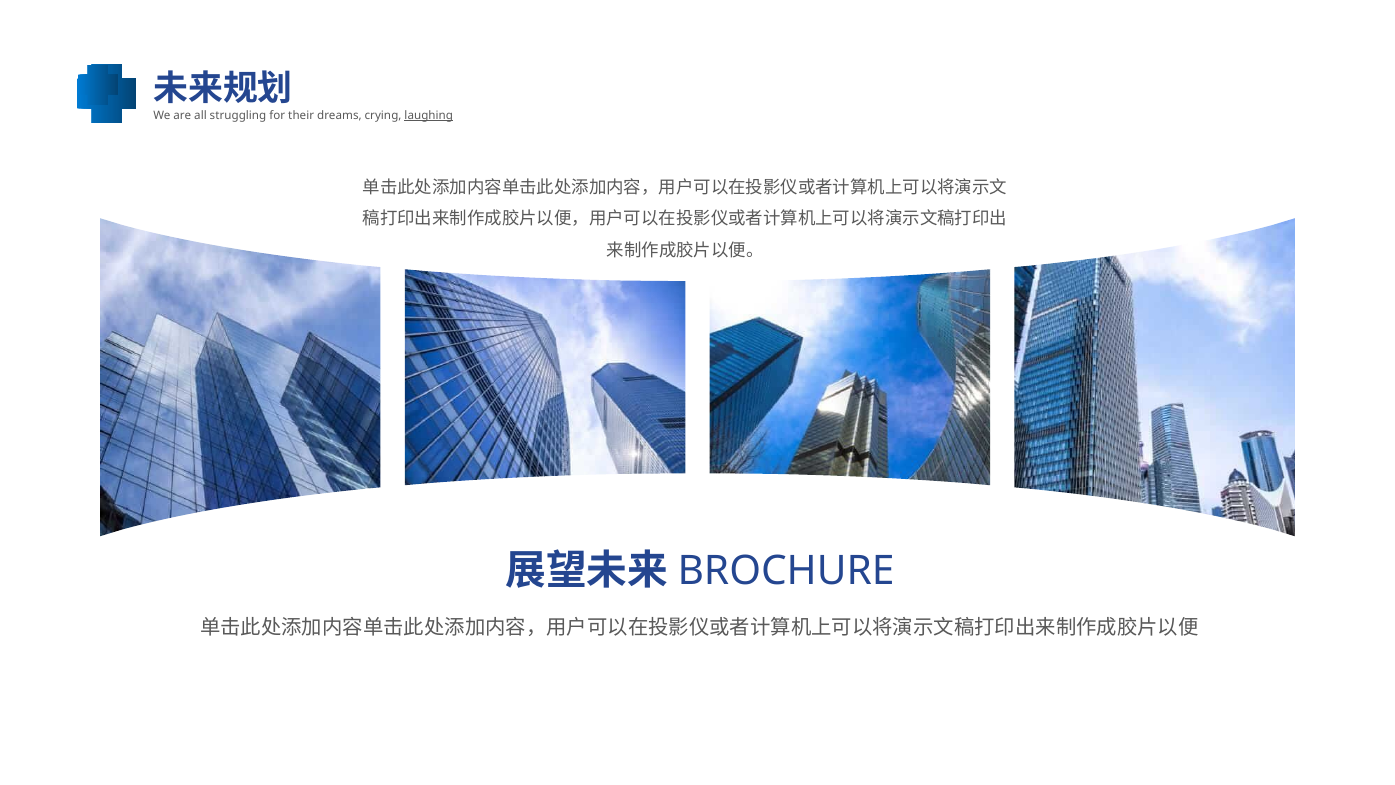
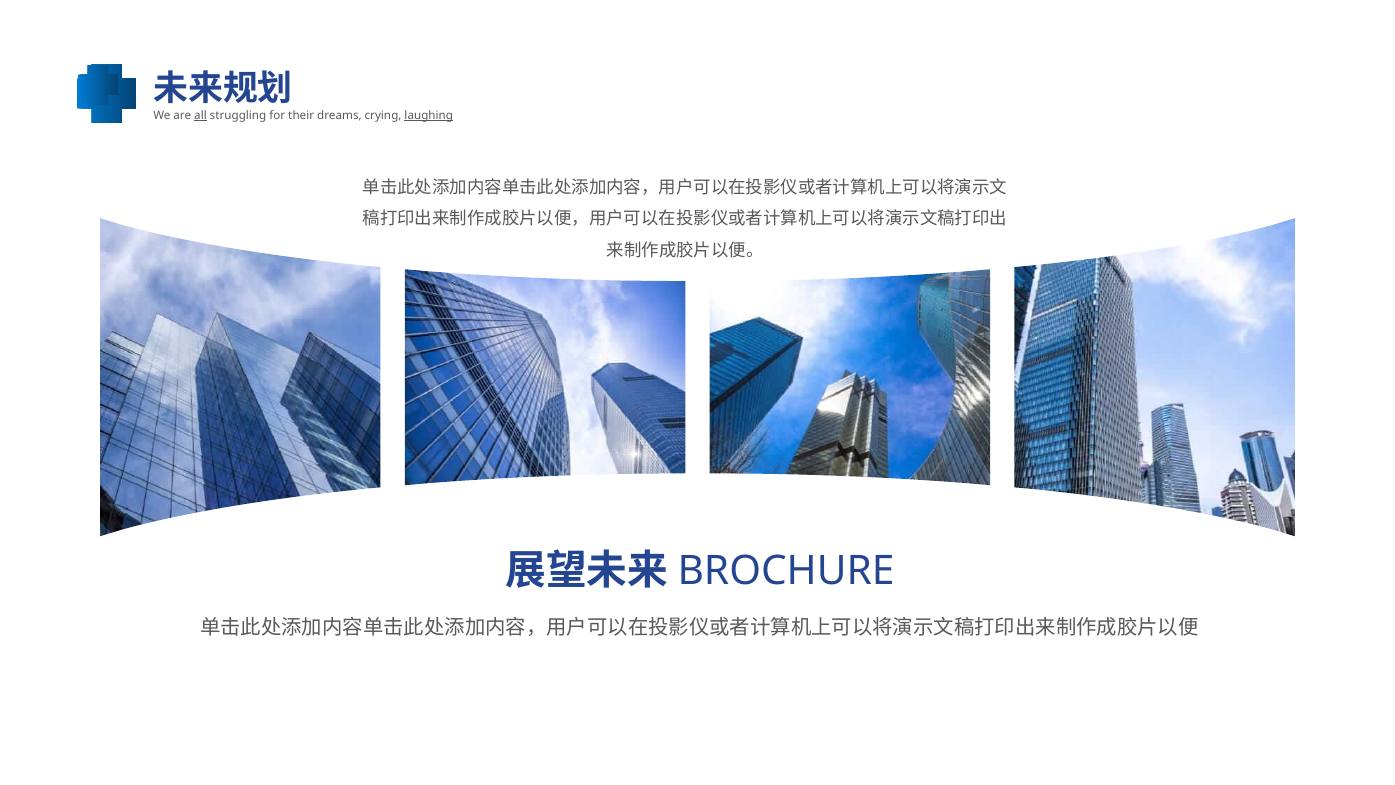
all underline: none -> present (200, 115)
